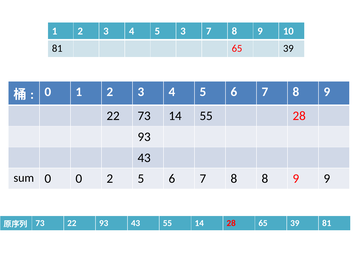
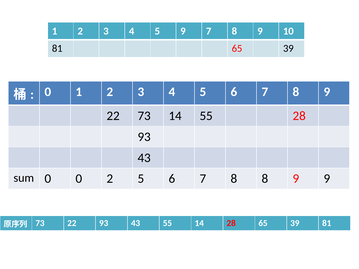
5 3: 3 -> 9 (183, 31)
